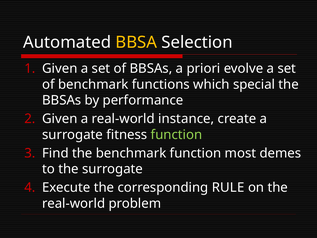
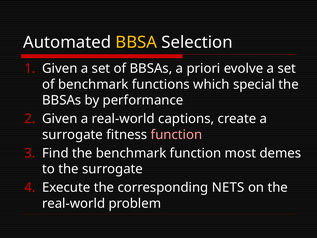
instance: instance -> captions (186, 119)
function colour: light green -> pink (176, 135)
RULE: RULE -> NETS (228, 187)
